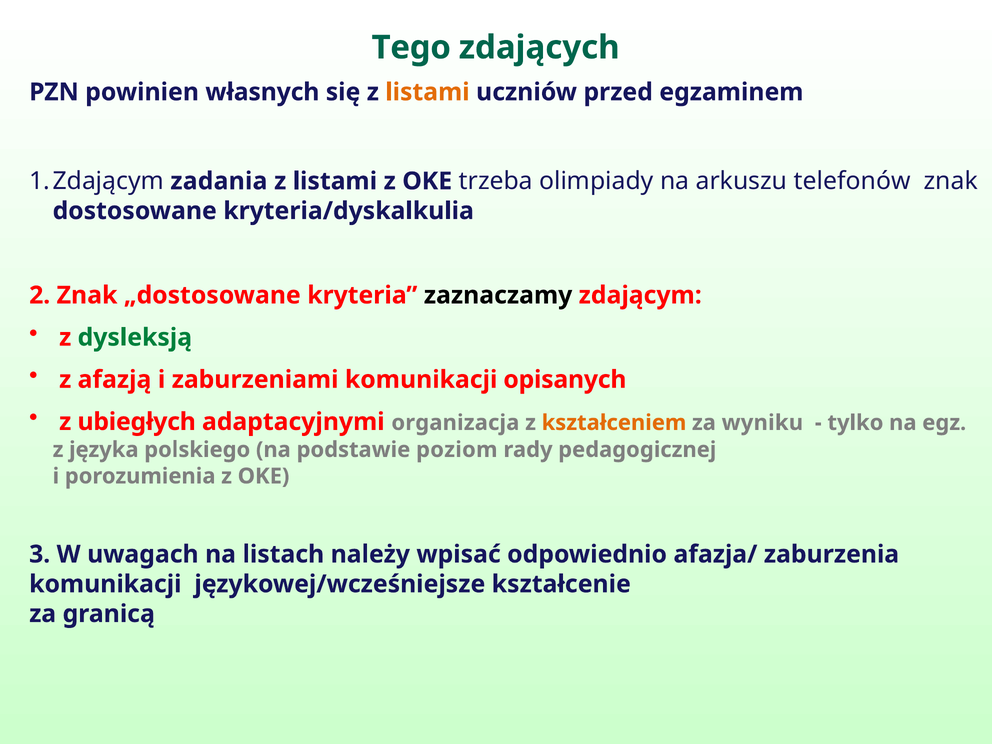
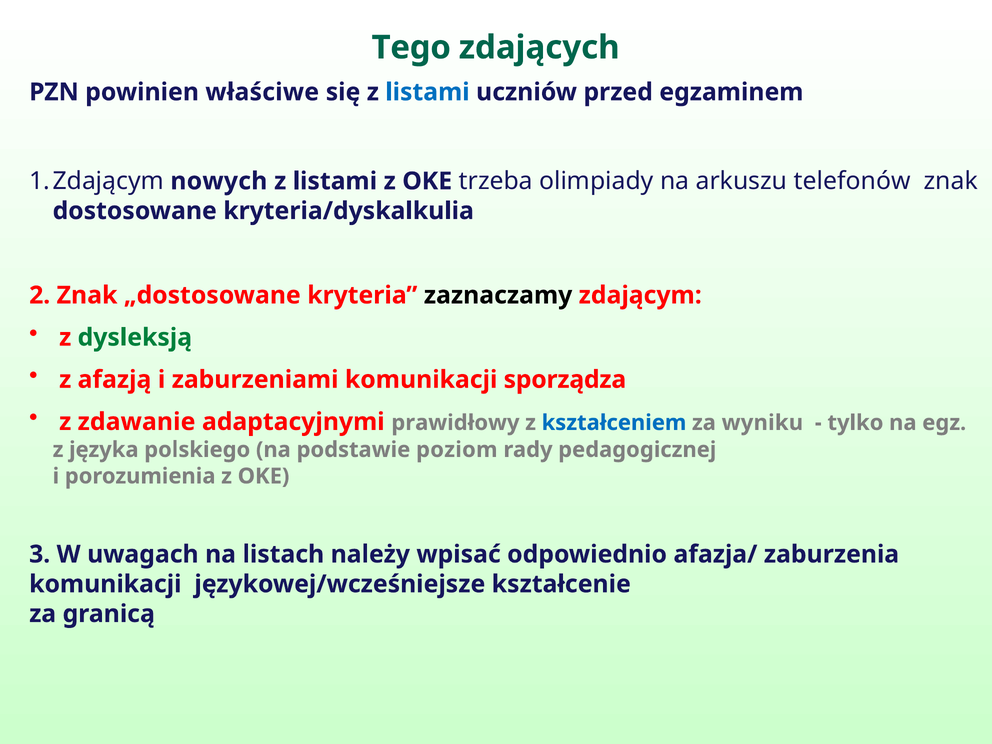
własnych: własnych -> właściwe (262, 92)
listami colour: orange -> blue (427, 92)
zadania: zadania -> nowych (219, 181)
opisanych: opisanych -> sporządza (565, 380)
ubiegłych: ubiegłych -> zdawanie (136, 422)
organizacja: organizacja -> prawidłowy (455, 423)
kształceniem colour: orange -> blue (614, 423)
